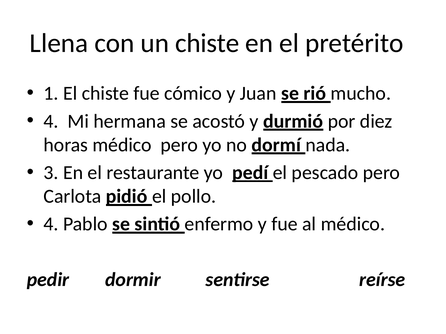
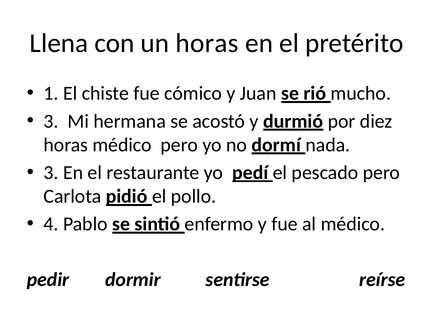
un chiste: chiste -> horas (207, 43)
4: 4 -> 3 (51, 121)
